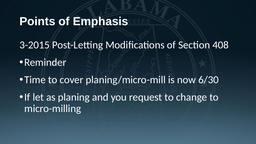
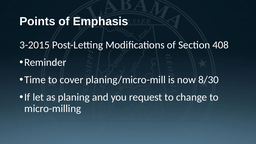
6/30: 6/30 -> 8/30 (208, 80)
